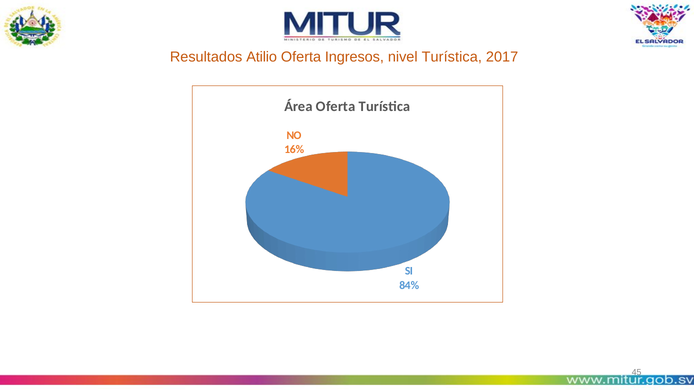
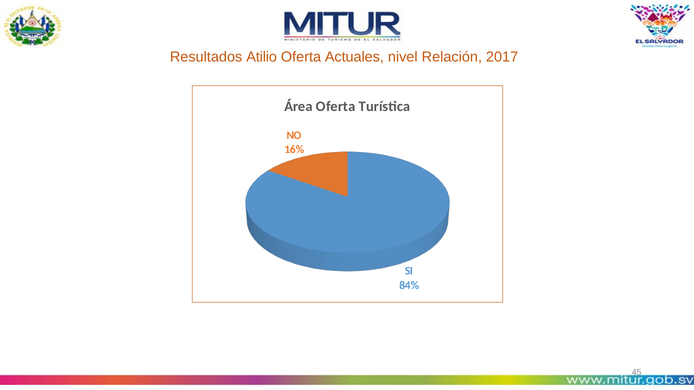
Ingresos: Ingresos -> Actuales (354, 57)
nivel Turística: Turística -> Relación (452, 57)
